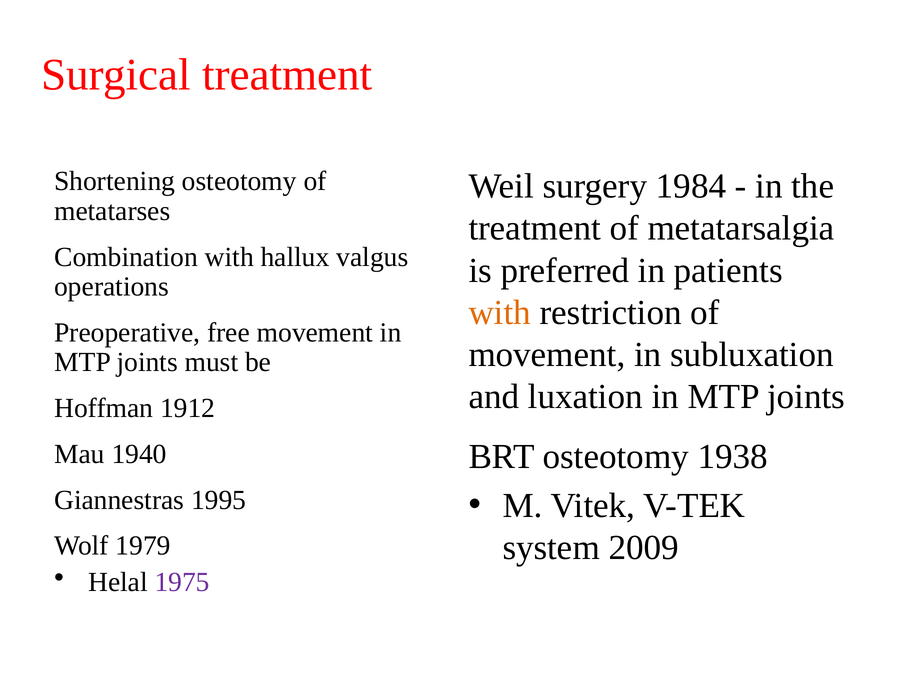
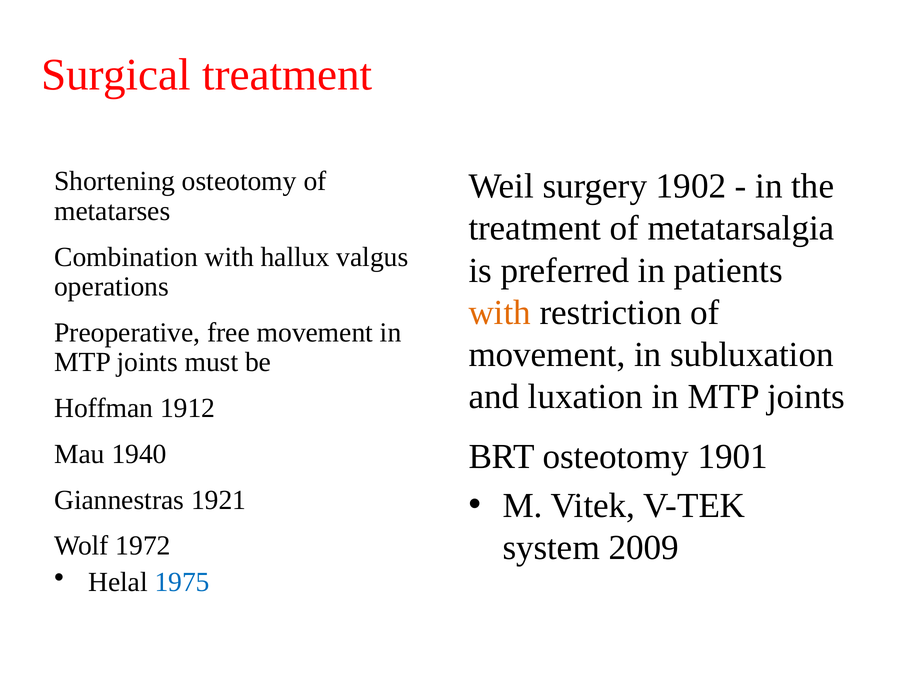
1984: 1984 -> 1902 (691, 186)
1938: 1938 -> 1901 (733, 457)
1995: 1995 -> 1921 (219, 500)
1979: 1979 -> 1972 (143, 546)
1975 colour: purple -> blue (182, 582)
